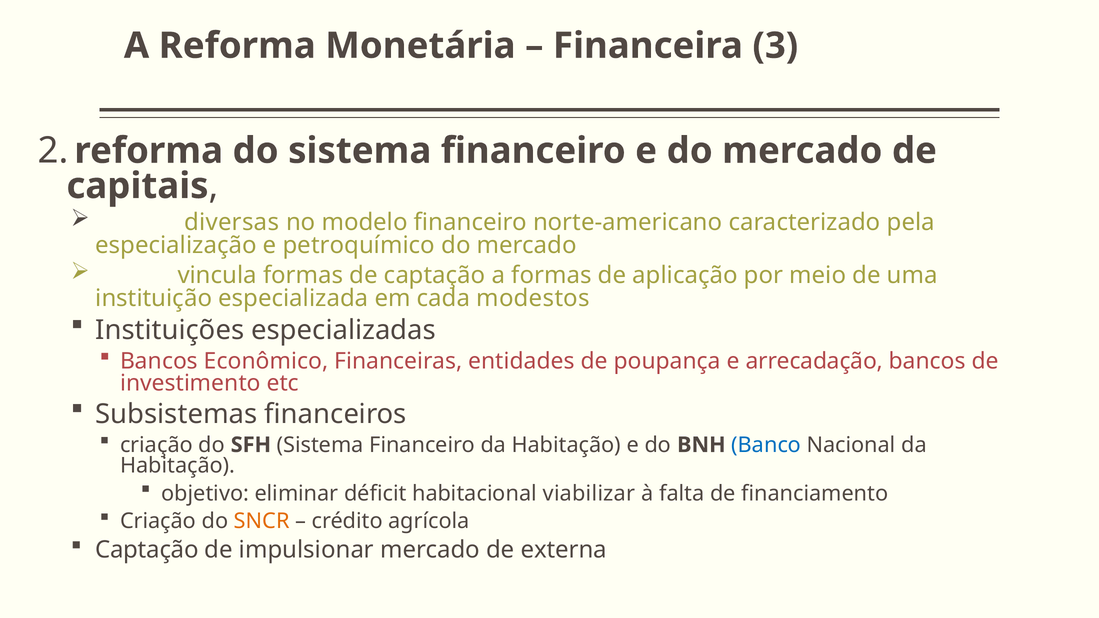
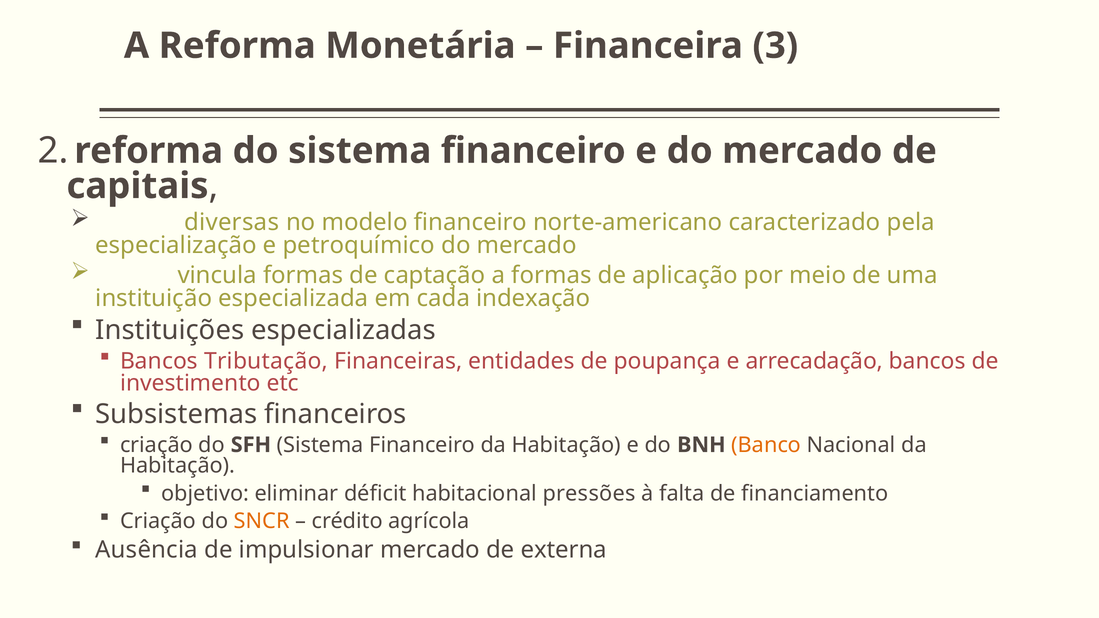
modestos: modestos -> indexação (533, 299)
Econômico: Econômico -> Tributação (266, 361)
Banco colour: blue -> orange (766, 445)
viabilizar: viabilizar -> pressões (589, 494)
Captação: Captação -> Ausência (147, 550)
